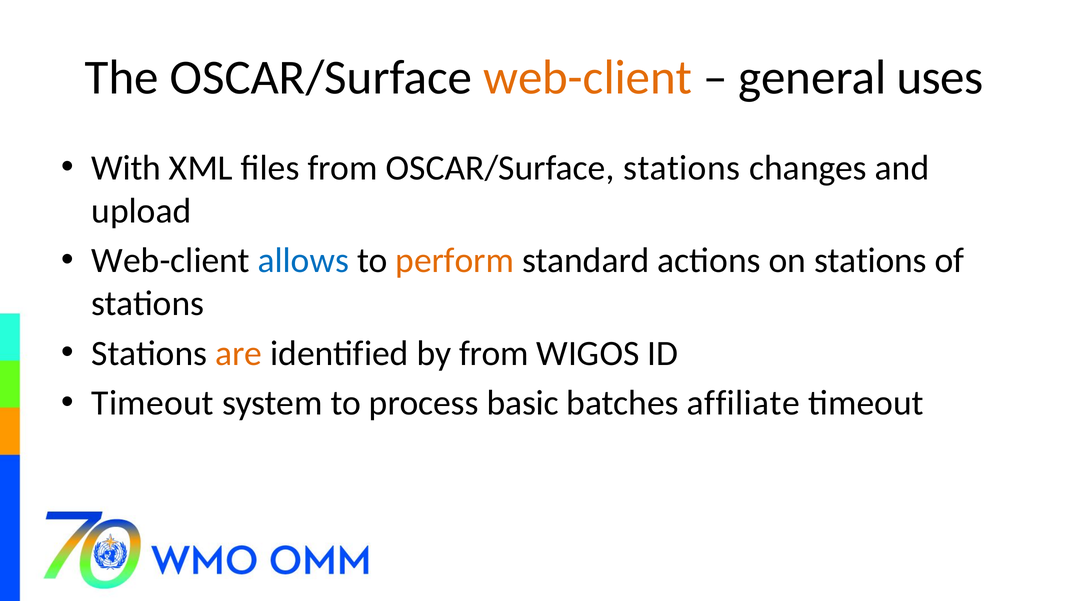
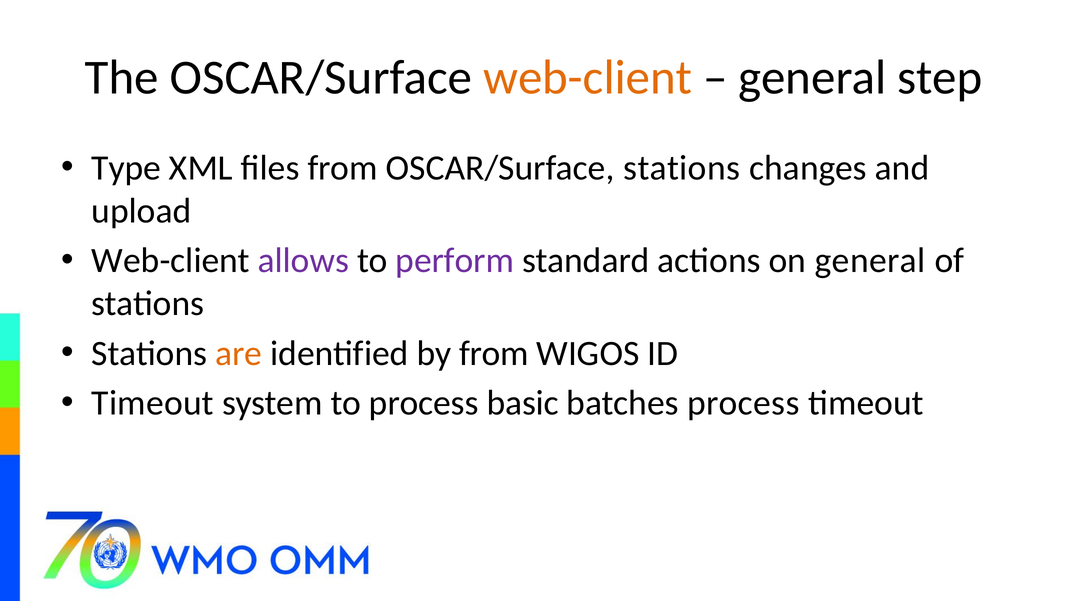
uses: uses -> step (940, 78)
With: With -> Type (126, 168)
allows colour: blue -> purple (303, 261)
perform colour: orange -> purple (455, 261)
on stations: stations -> general (870, 261)
batches affiliate: affiliate -> process (743, 403)
